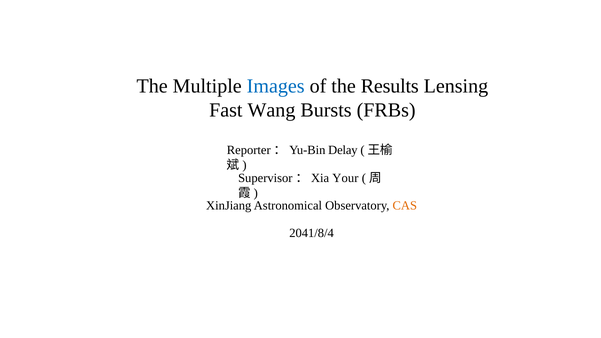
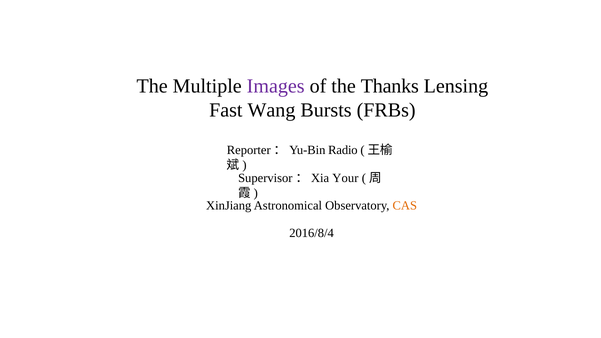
Images colour: blue -> purple (276, 86)
Results: Results -> Thanks (390, 86)
Delay: Delay -> Radio (343, 150)
2041/8/4: 2041/8/4 -> 2016/8/4 (312, 233)
